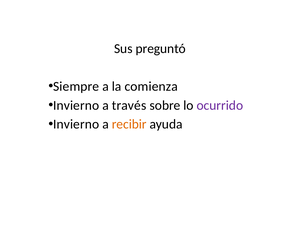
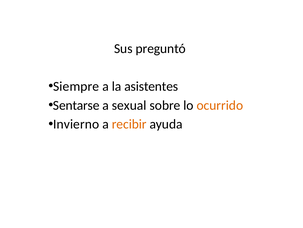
comienza: comienza -> asistentes (151, 86)
Invierno: Invierno -> Sentarse (76, 105)
través: través -> sexual (129, 105)
ocurrido colour: purple -> orange (220, 105)
